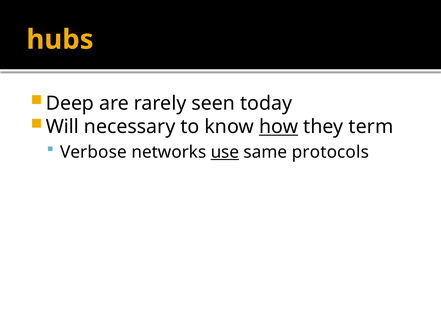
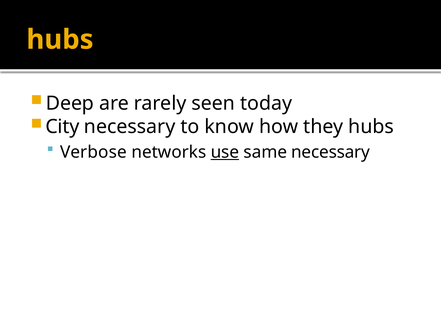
Will: Will -> City (62, 127)
how underline: present -> none (279, 127)
they term: term -> hubs (371, 127)
same protocols: protocols -> necessary (331, 152)
